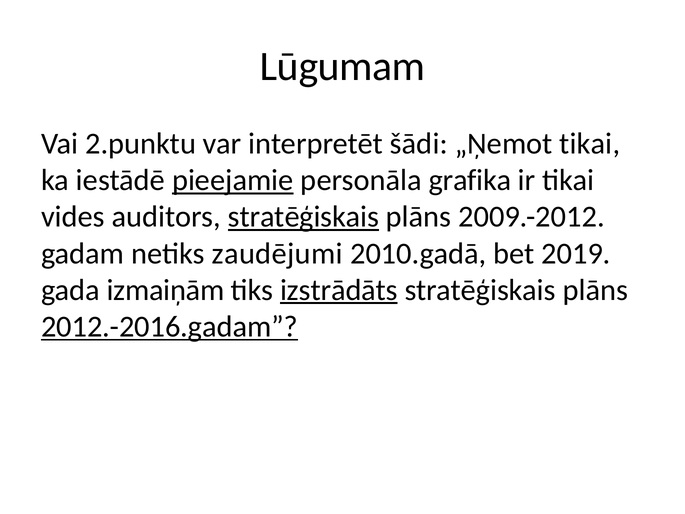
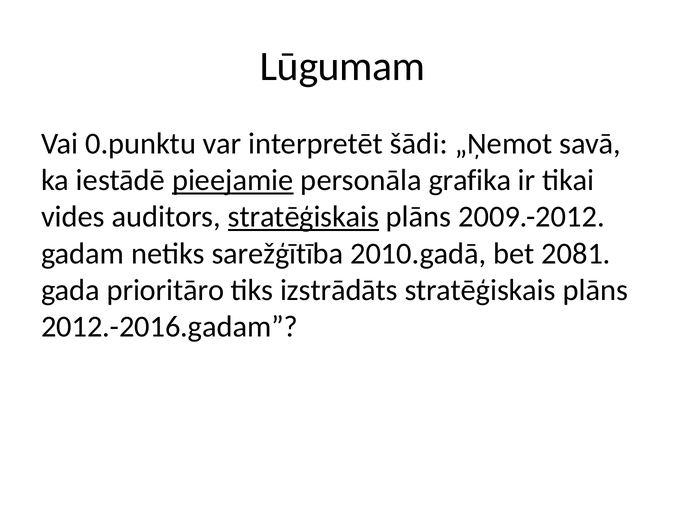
2.punktu: 2.punktu -> 0.punktu (141, 144)
„Ņemot tikai: tikai -> savā (590, 144)
zaudējumi: zaudējumi -> sarežģītība (277, 253)
2019: 2019 -> 2081 (576, 253)
izmaiņām: izmaiņām -> prioritāro (165, 290)
izstrādāts underline: present -> none (339, 290)
2012.-2016.gadam underline: present -> none (170, 326)
